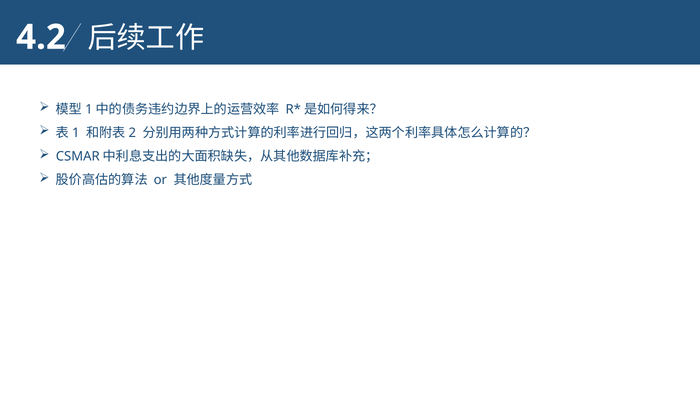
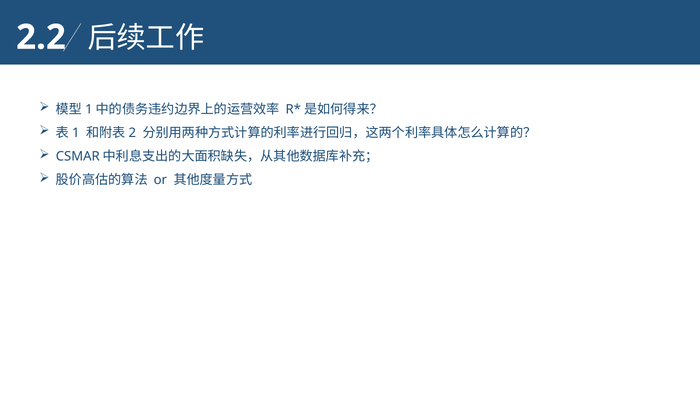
4.2: 4.2 -> 2.2 (41, 37)
